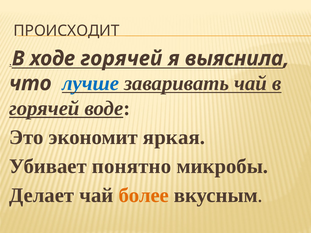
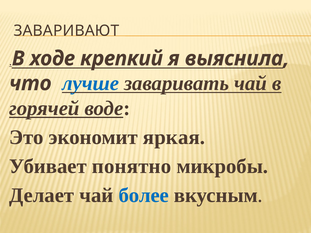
ПРОИСХОДИТ: ПРОИСХОДИТ -> ЗАВАРИВАЮТ (66, 31)
ходе горячей: горячей -> крепкий (122, 59)
более colour: orange -> blue (144, 195)
